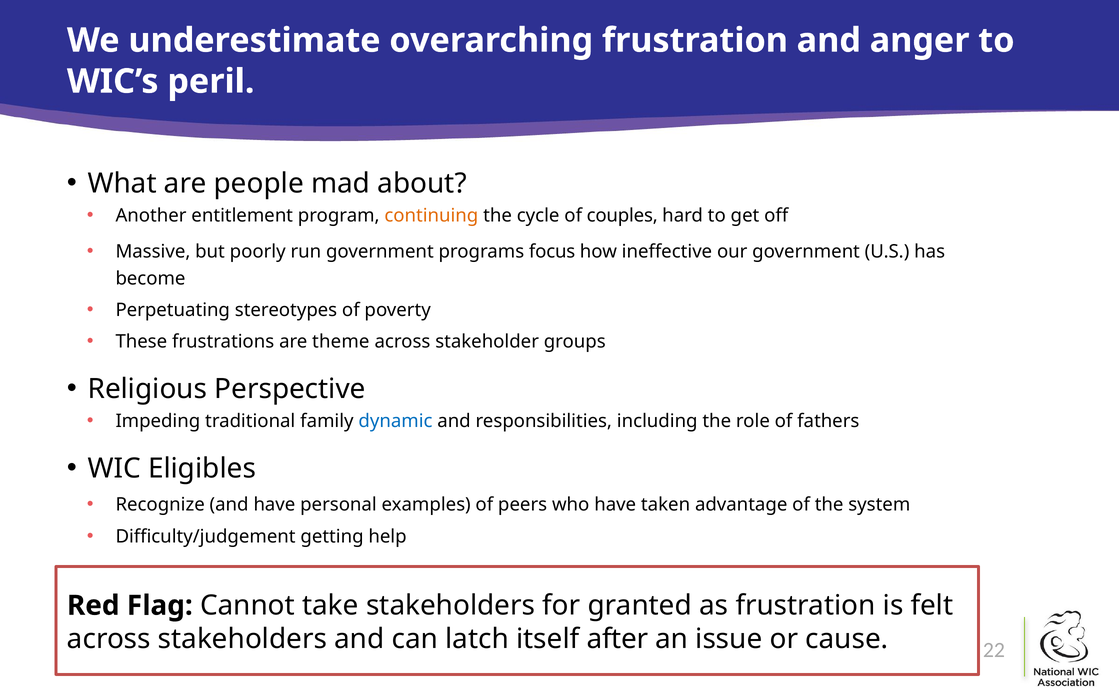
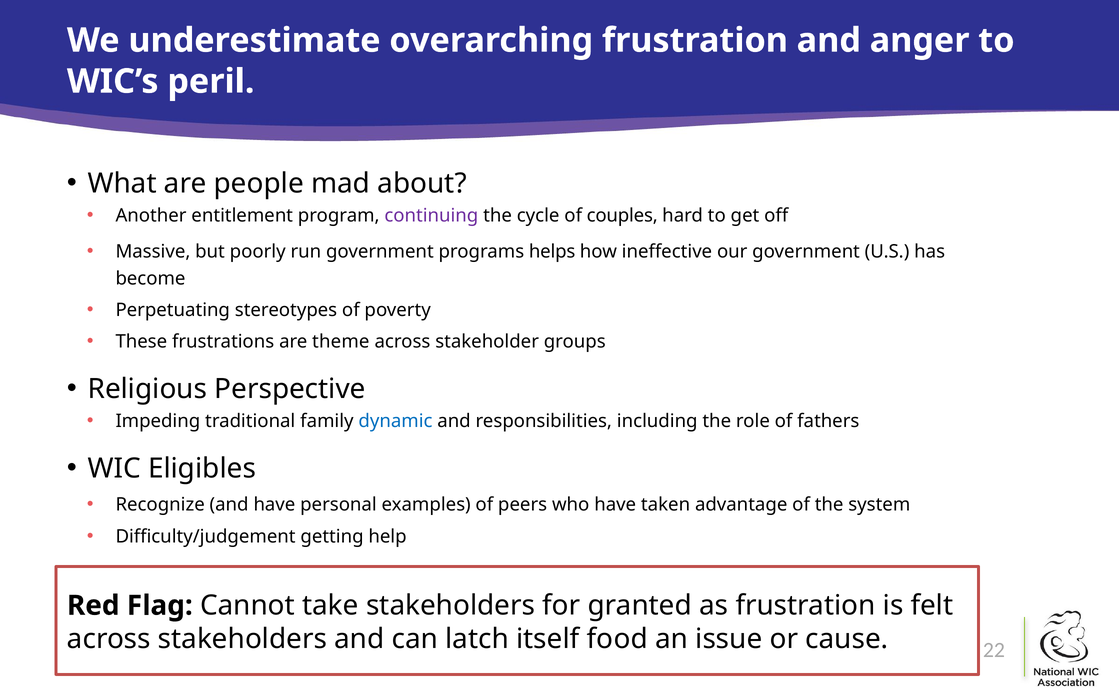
continuing colour: orange -> purple (431, 216)
focus: focus -> helps (552, 252)
after: after -> food (617, 639)
